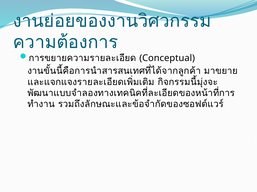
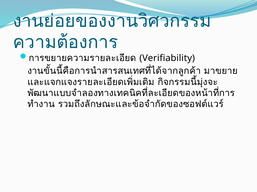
Conceptual: Conceptual -> Verifiability (167, 58)
